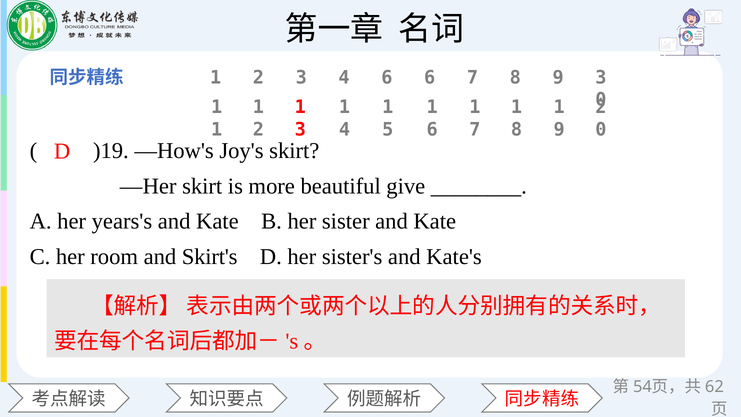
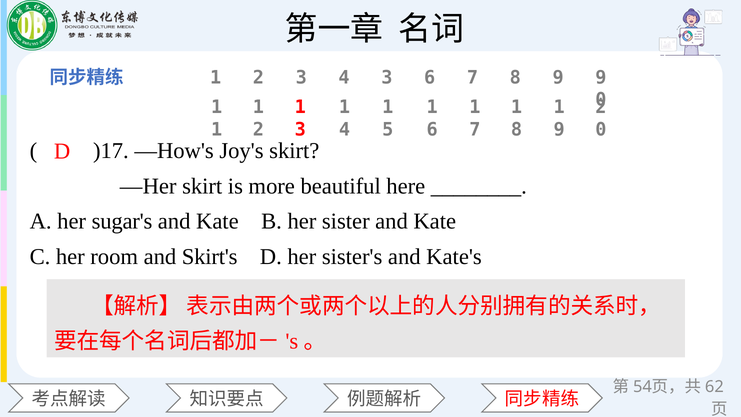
4 6: 6 -> 3 (387, 77)
9 3: 3 -> 9 (601, 77)
)19: )19 -> )17 (111, 151)
give: give -> here (406, 186)
years's: years's -> sugar's (122, 221)
